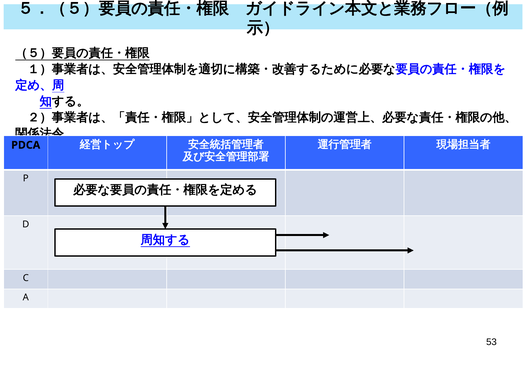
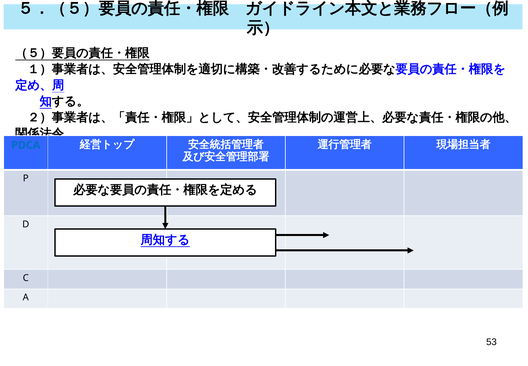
PDCA colour: black -> blue (26, 145)
